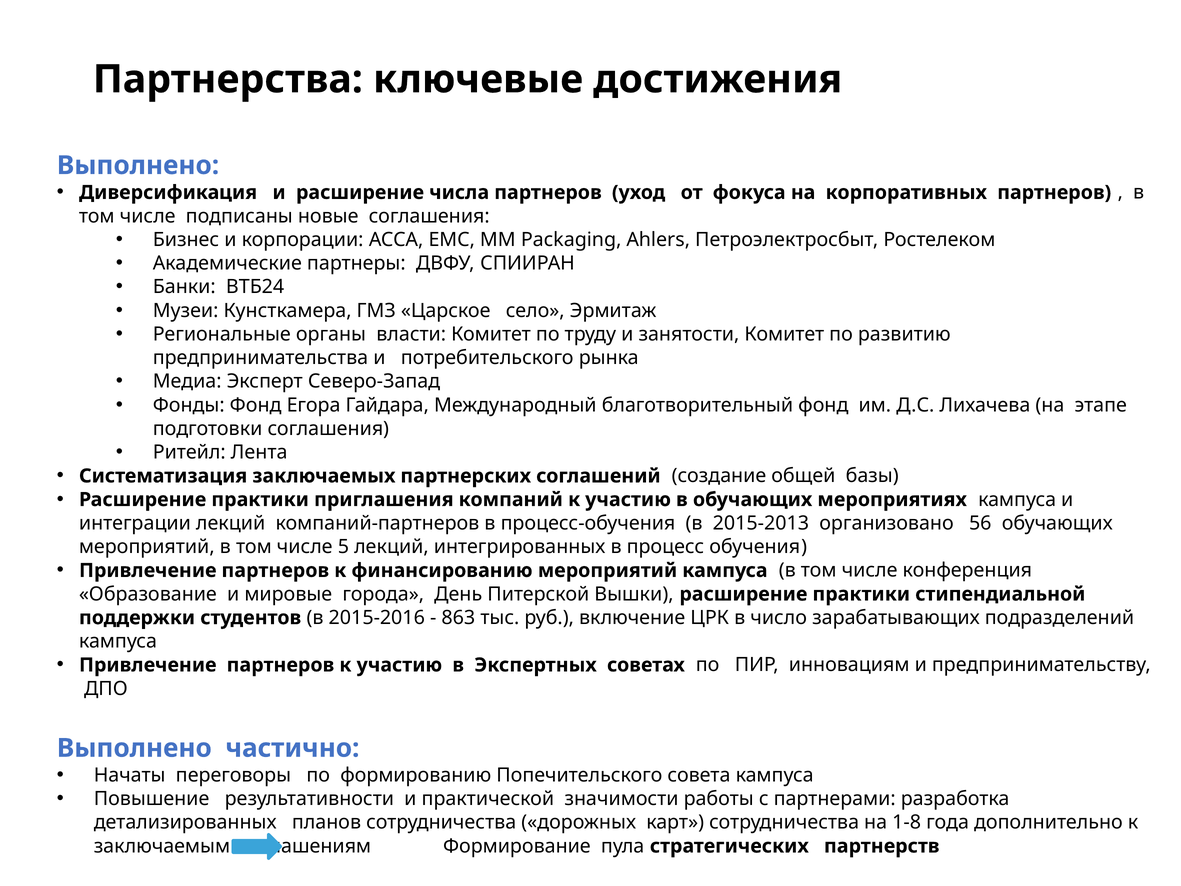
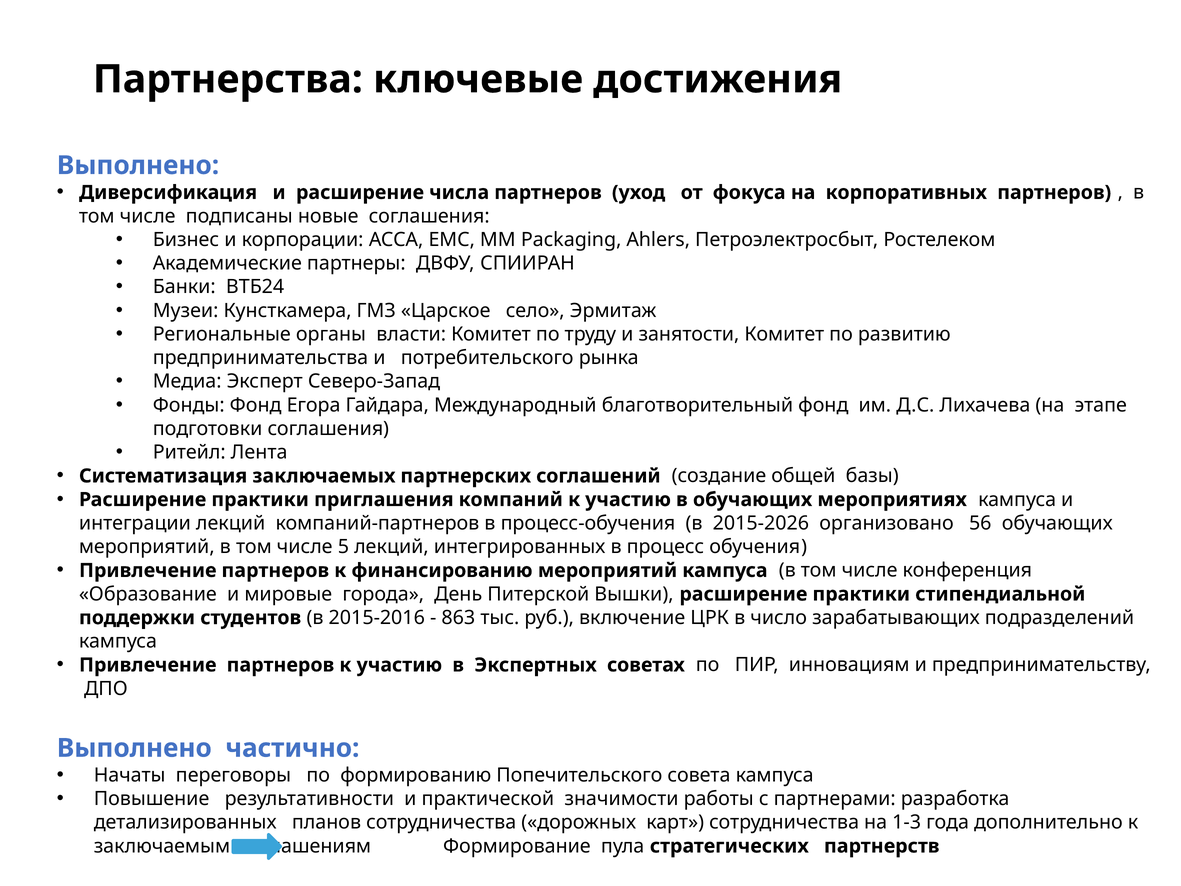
2015-2013: 2015-2013 -> 2015-2026 (761, 523)
1-8: 1-8 -> 1-3 (907, 822)
